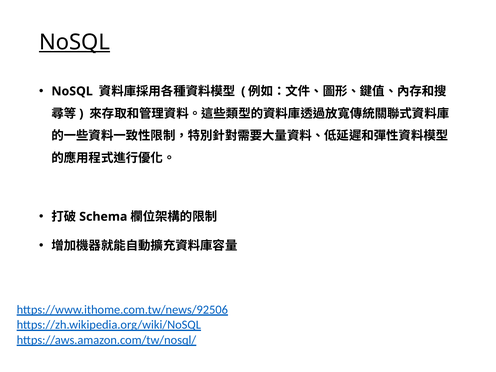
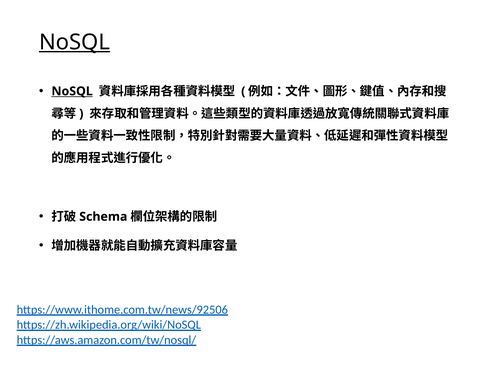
NoSQL underline: none -> present (72, 91)
